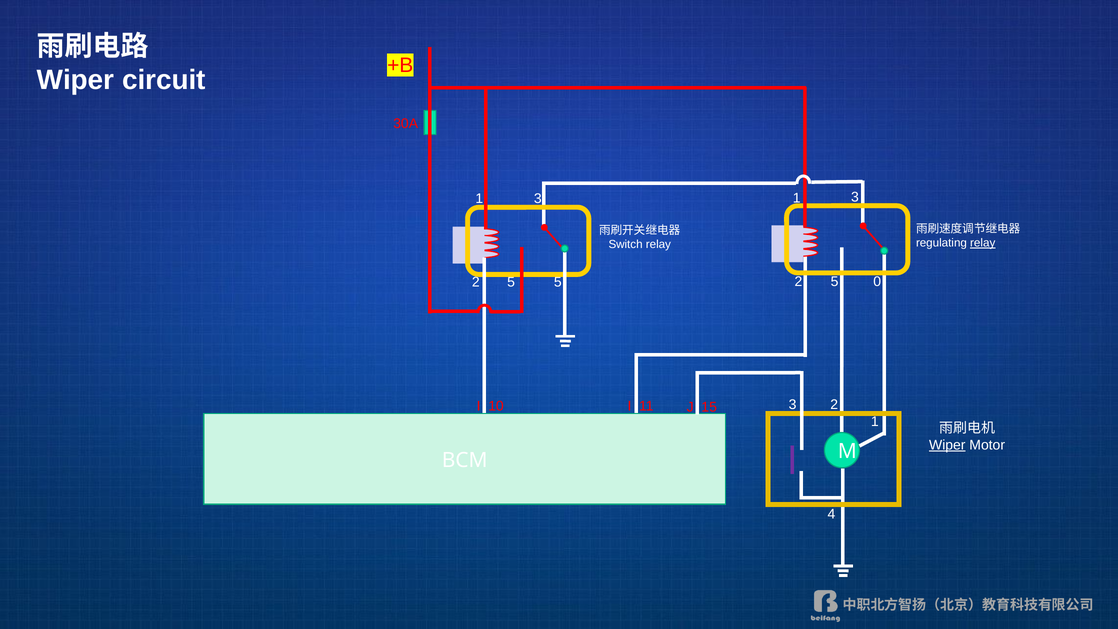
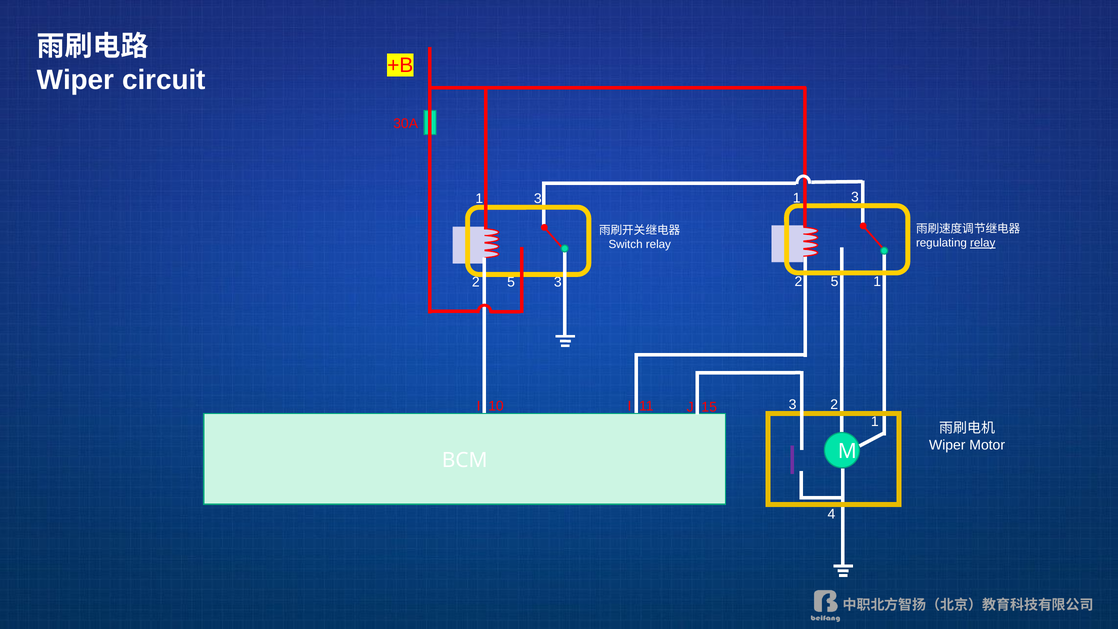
5: 5 -> 3 (558, 282)
5 2 0: 0 -> 1 (877, 281)
Wiper underline: present -> none (947, 445)
